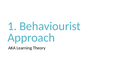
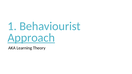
Approach underline: none -> present (31, 38)
